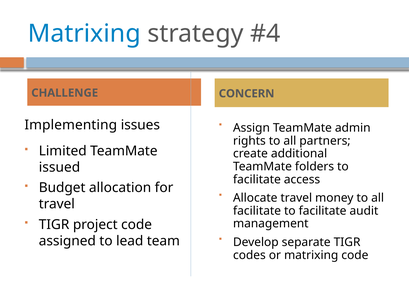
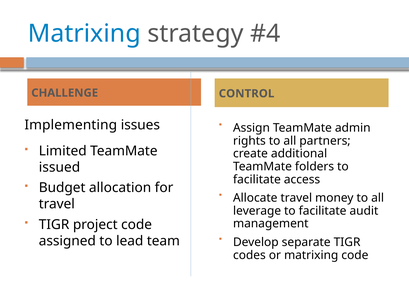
CONCERN: CONCERN -> CONTROL (247, 93)
facilitate: facilitate -> leverage (257, 211)
